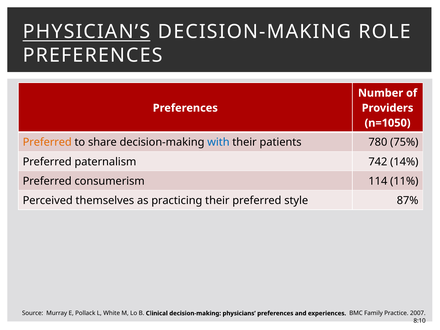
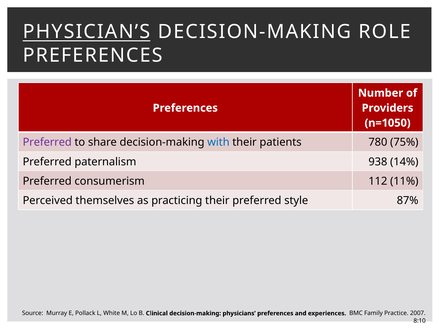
Preferred colour: orange -> purple (47, 142)
742: 742 -> 938 (378, 162)
114: 114 -> 112 (378, 181)
